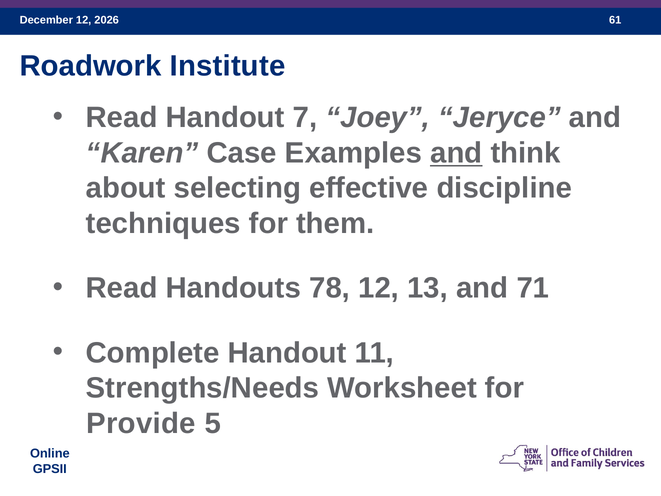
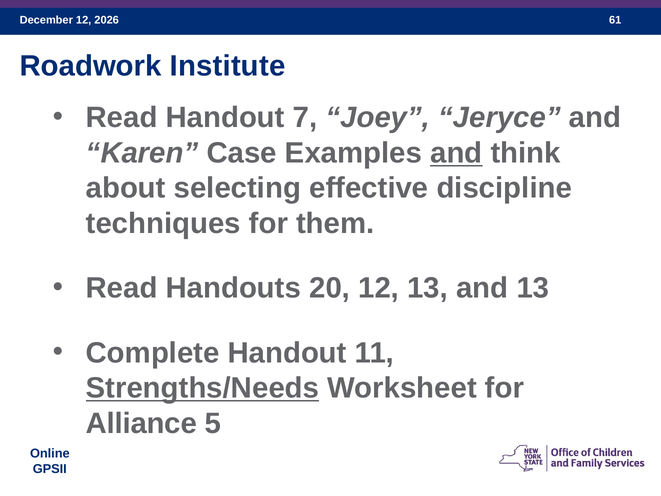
78: 78 -> 20 (330, 288)
and 71: 71 -> 13 (533, 288)
Strengths/Needs underline: none -> present (202, 388)
Provide: Provide -> Alliance (141, 423)
